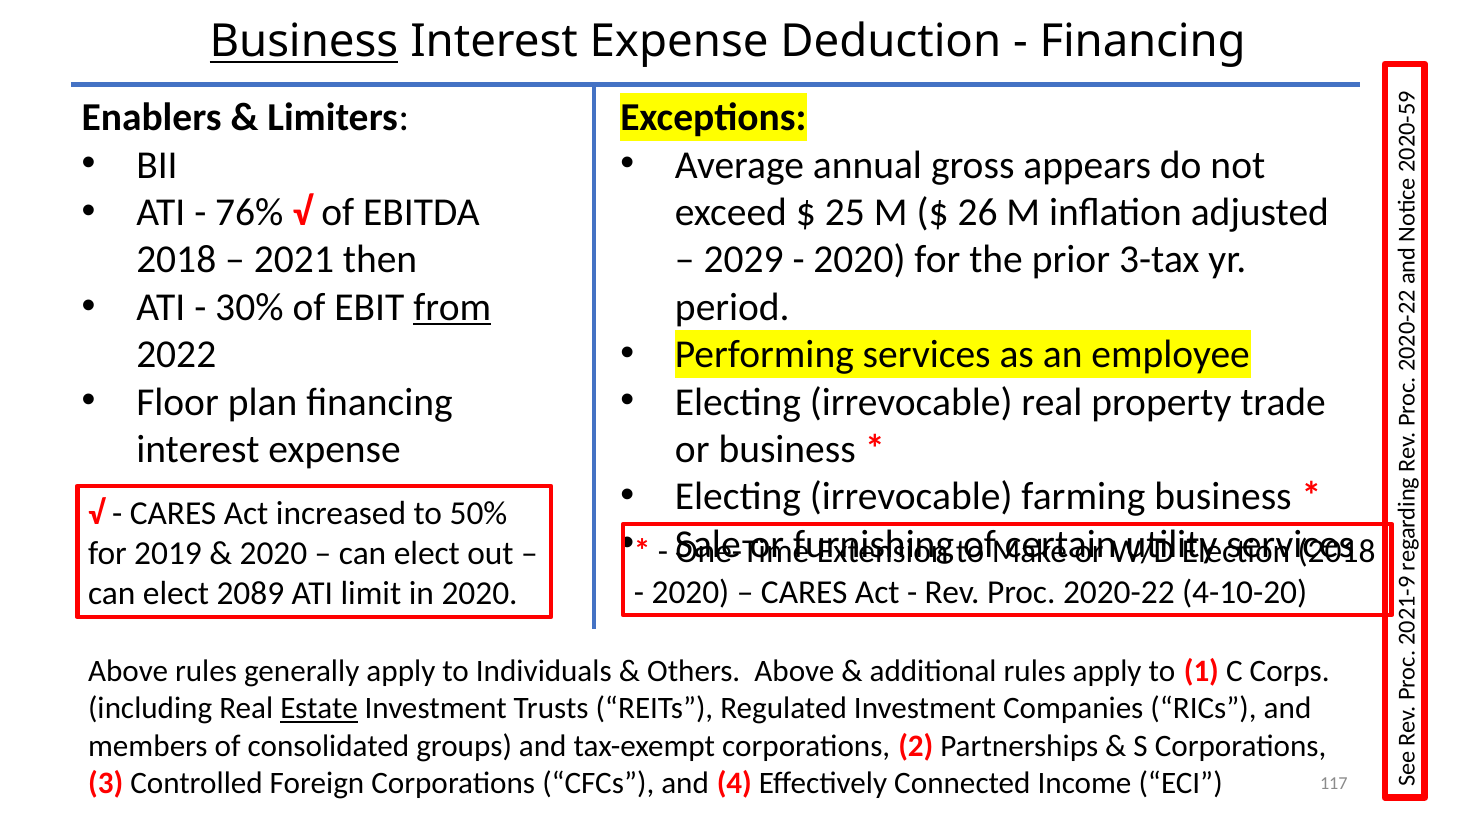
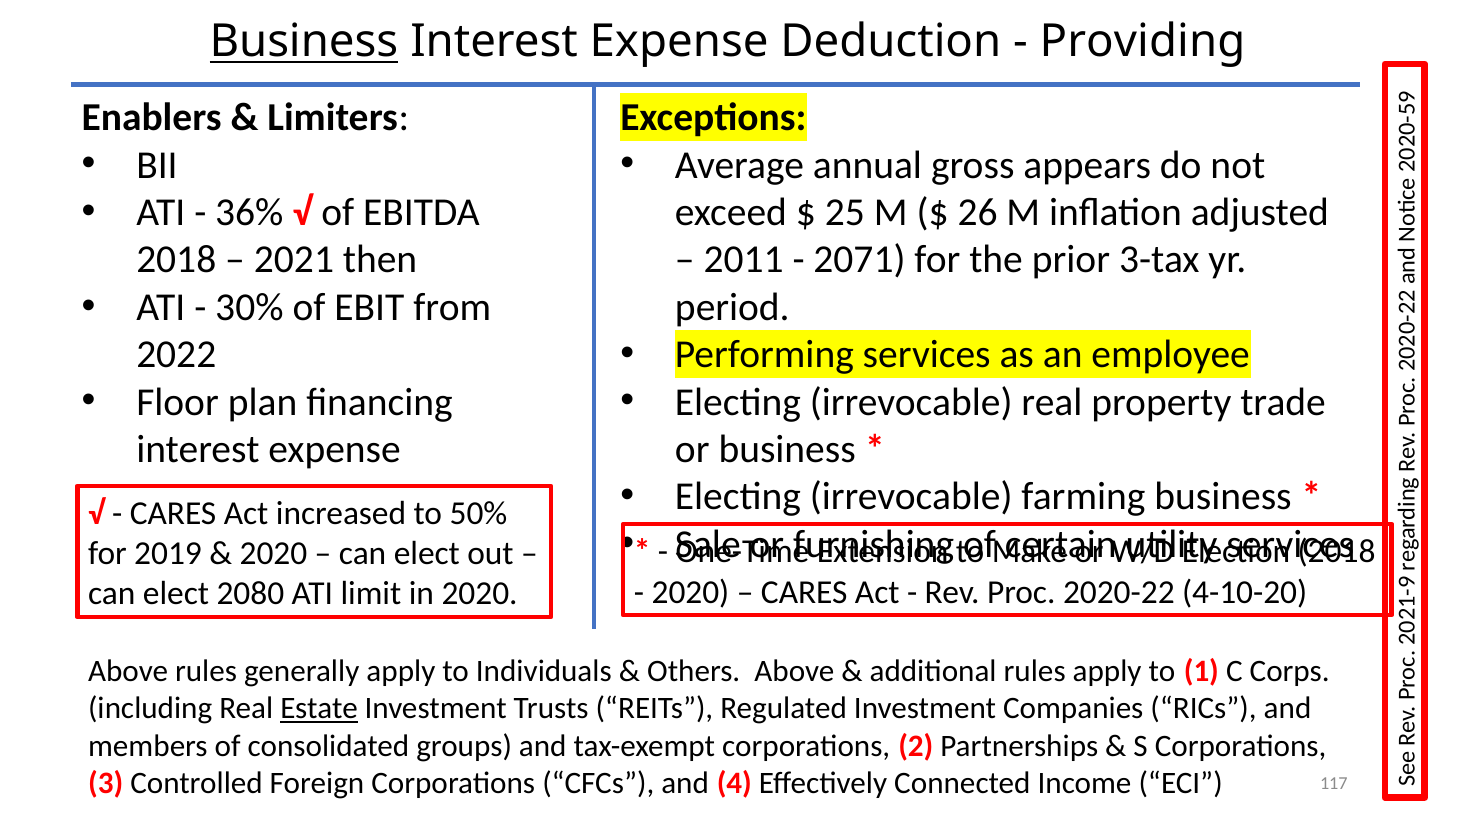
Financing: Financing -> Providing (1142, 41)
76%: 76% -> 36% (249, 212)
2029: 2029 -> 2011 (744, 260)
2020: 2020 -> 2071 (859, 260)
from underline: present -> none (452, 307)
2089: 2089 -> 2080 (250, 594)
